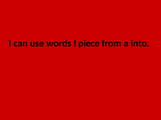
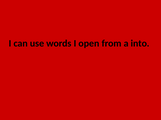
piece: piece -> open (89, 44)
